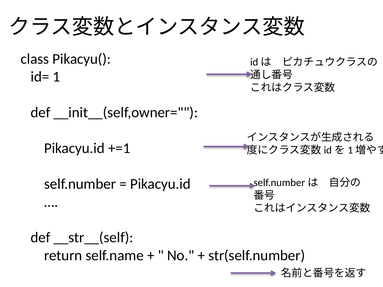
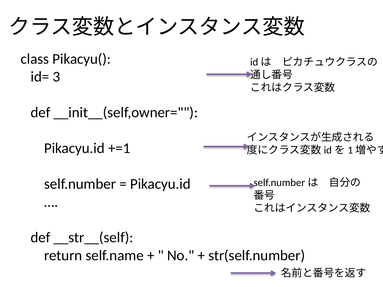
1: 1 -> 3 (56, 77)
